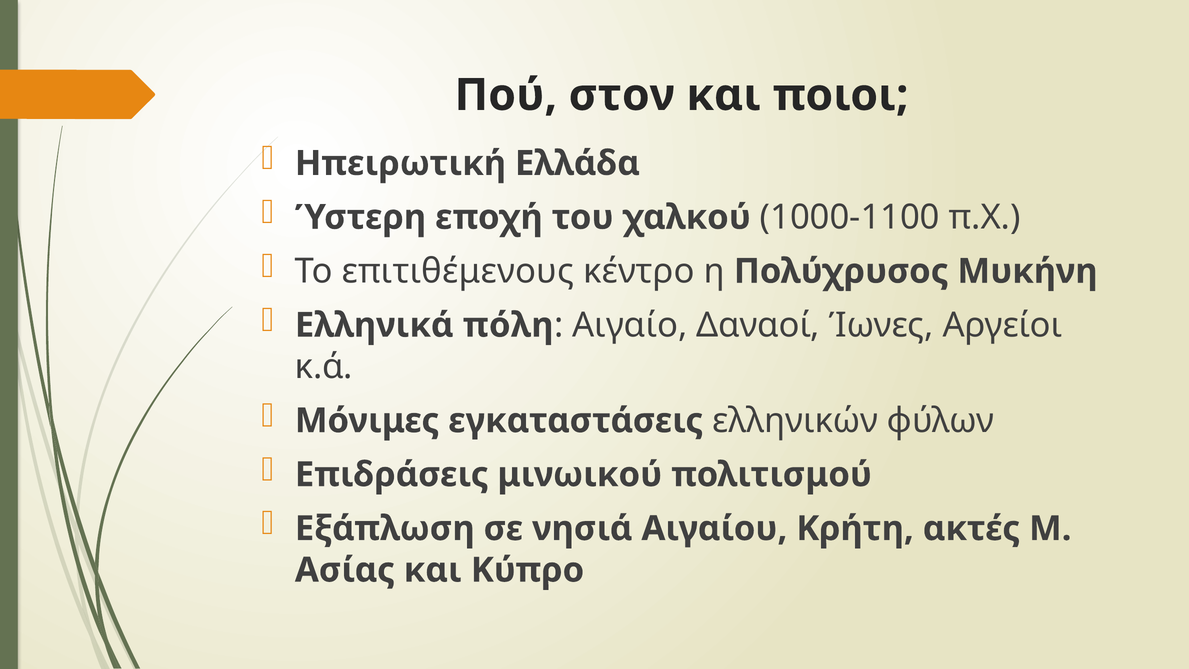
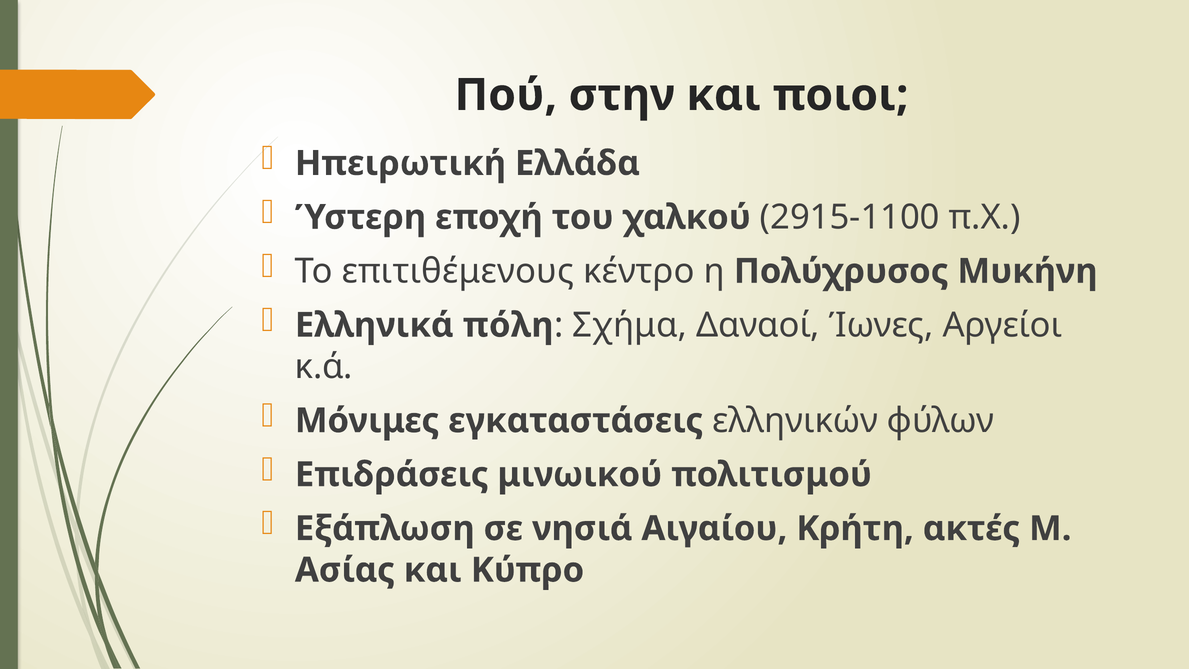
στον: στον -> στην (622, 95)
1000-1100: 1000-1100 -> 2915-1100 (850, 217)
Αιγαίο: Αιγαίο -> Σχήμα (630, 325)
